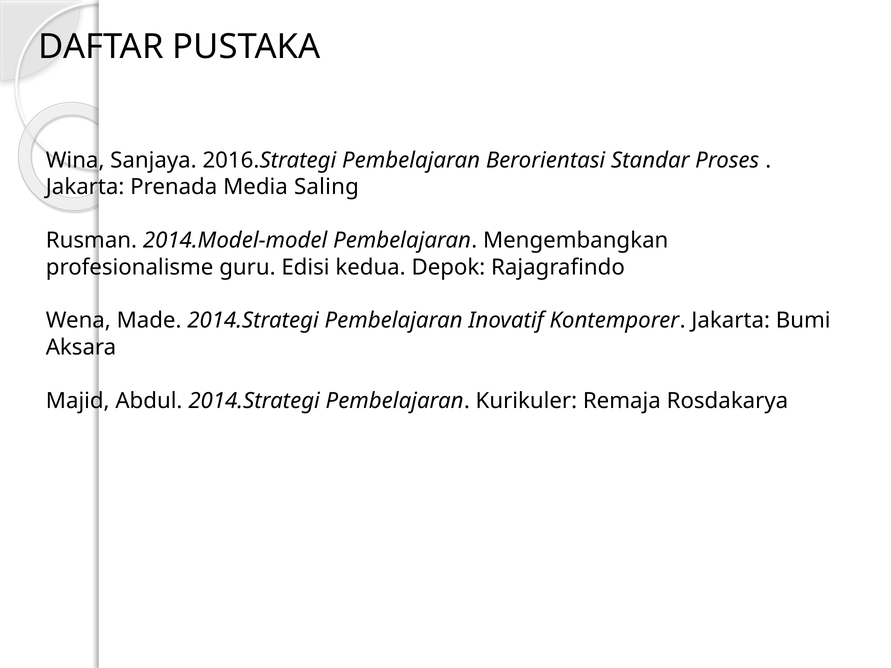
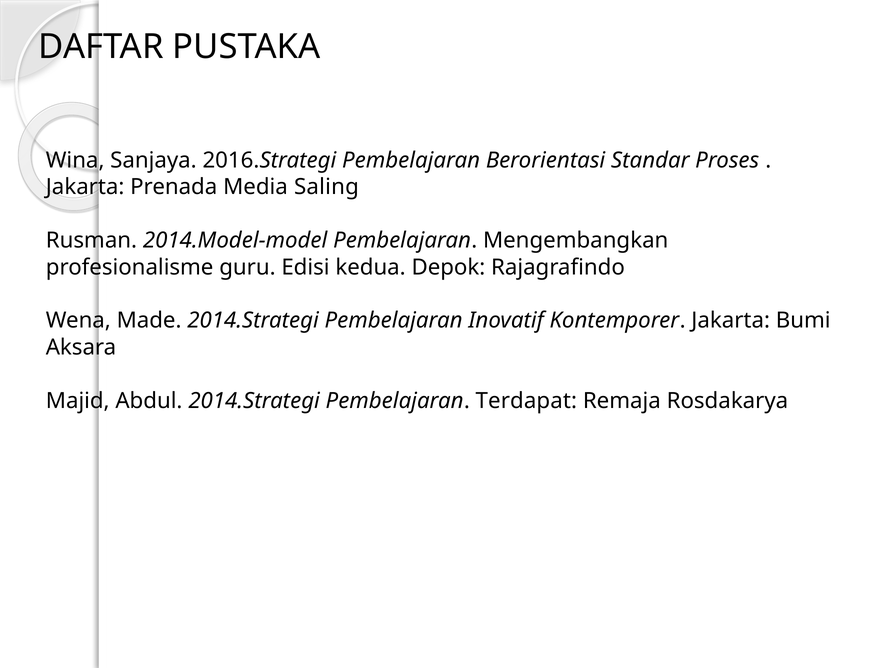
Kurikuler: Kurikuler -> Terdapat (526, 401)
